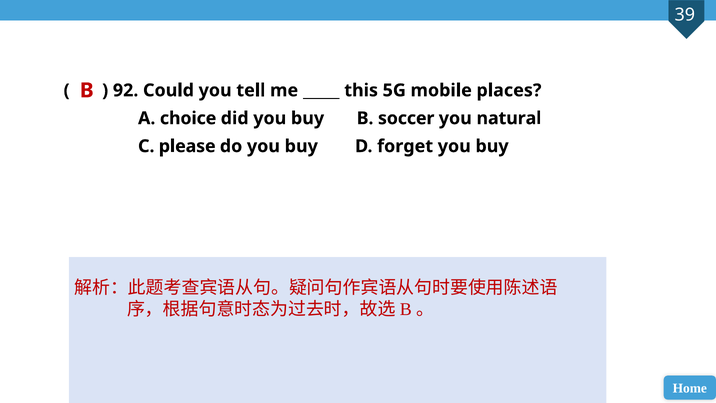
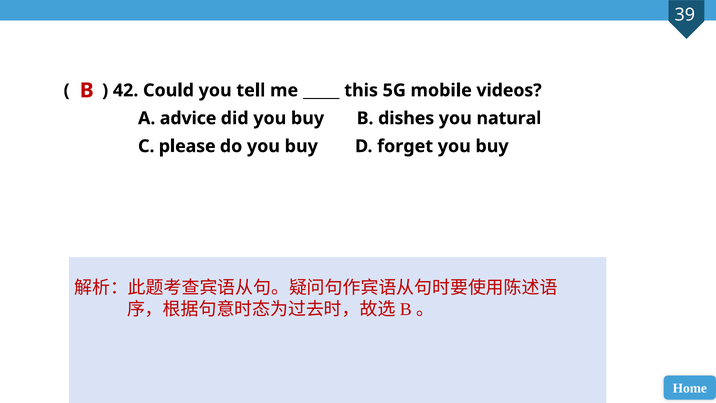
92: 92 -> 42 (126, 90)
places: places -> videos (509, 90)
choice: choice -> advice (188, 118)
soccer: soccer -> dishes (406, 118)
